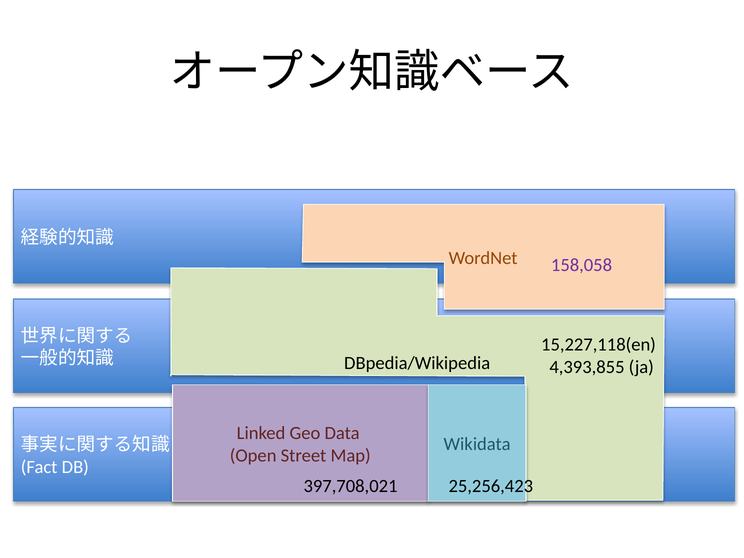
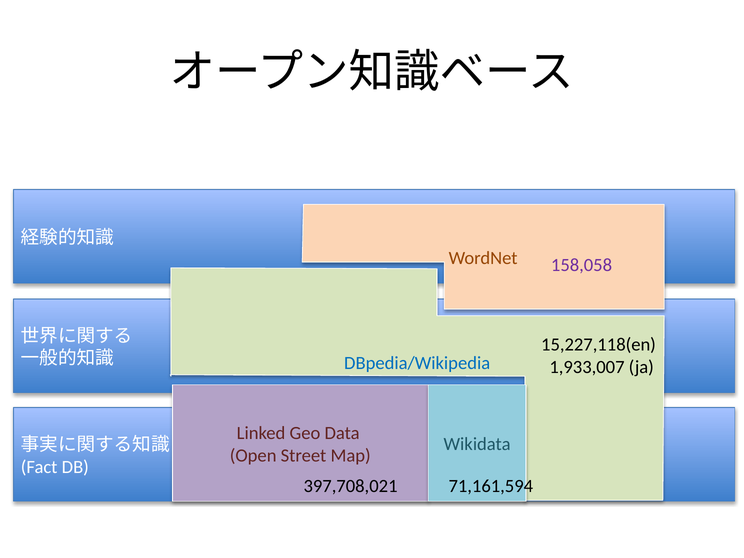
DBpedia/Wikipedia colour: black -> blue (417, 363)
4,393,855: 4,393,855 -> 1,933,007 (587, 367)
25,256,423: 25,256,423 -> 71,161,594 (491, 486)
